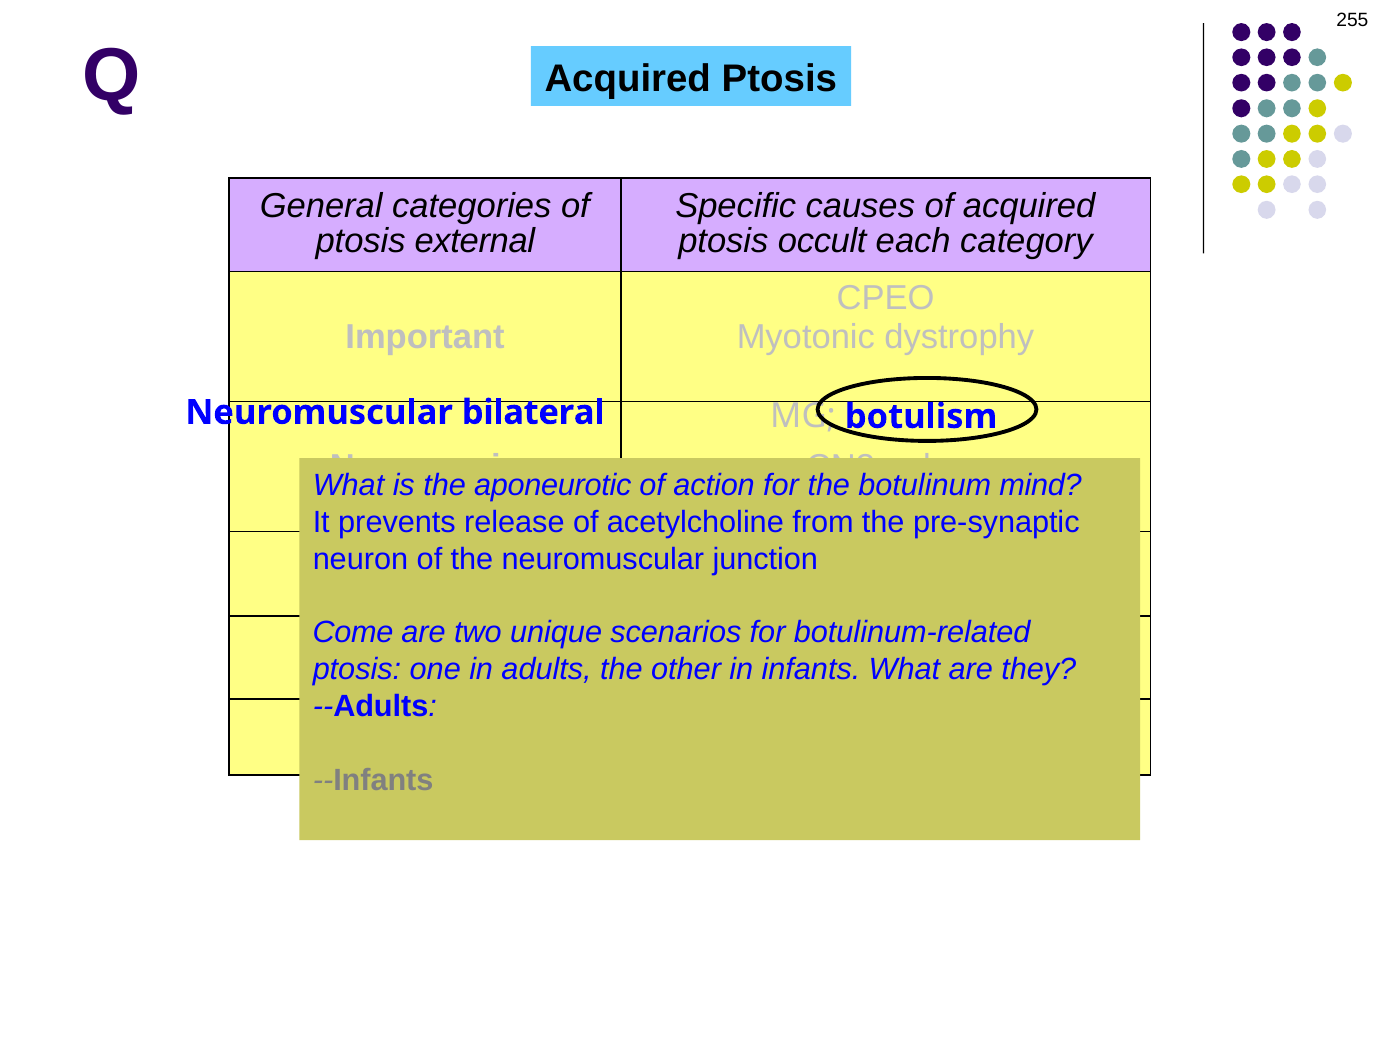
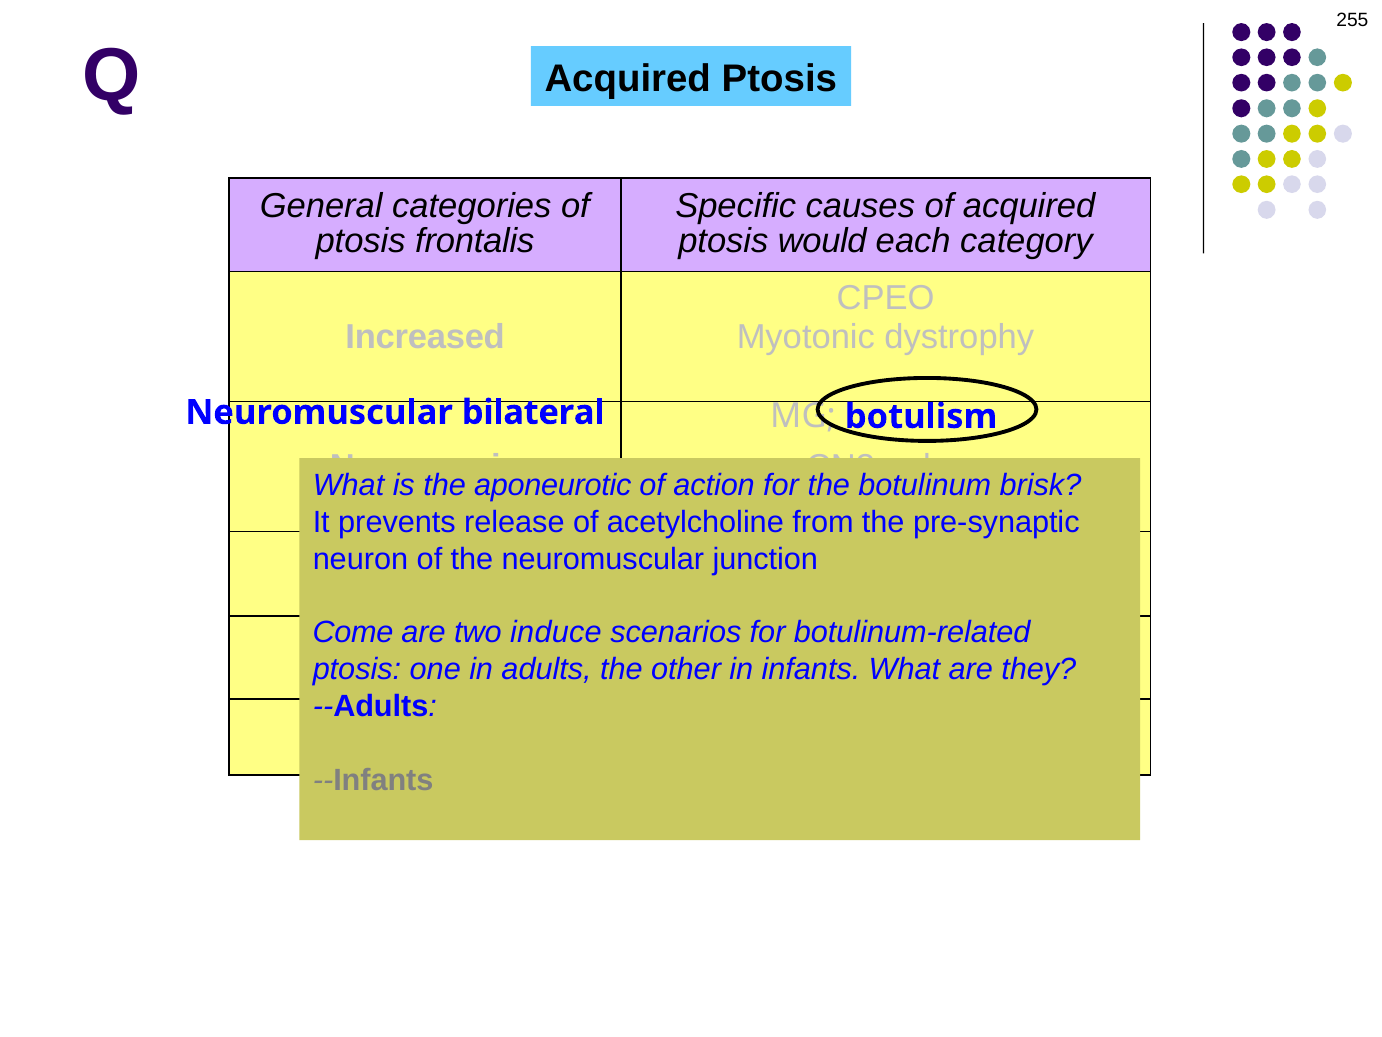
external: external -> frontalis (475, 241)
occult: occult -> would (822, 241)
Important: Important -> Increased (425, 337)
mind: mind -> brisk (1040, 485)
unique: unique -> induce (556, 633)
